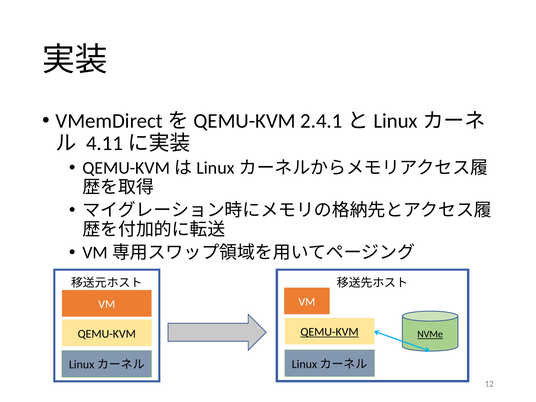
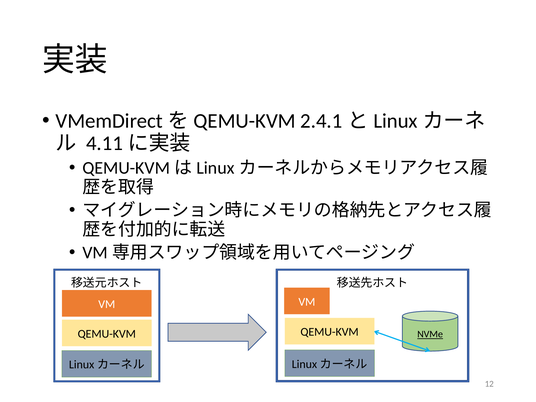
QEMU-KVM underline: present -> none (330, 332)
